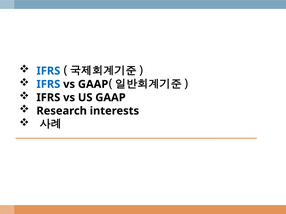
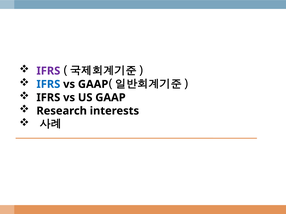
IFRS colour: blue -> purple (48, 71)
